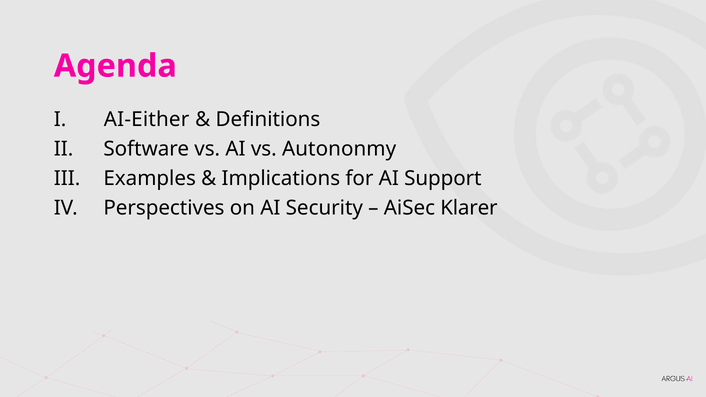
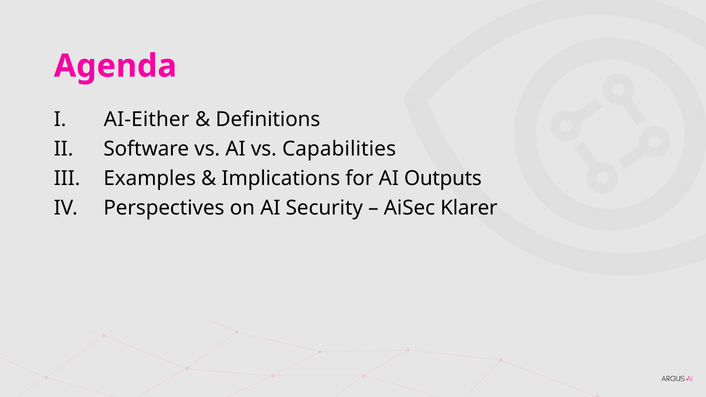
Autononmy: Autononmy -> Capabilities (339, 149)
Support: Support -> Outputs (443, 179)
